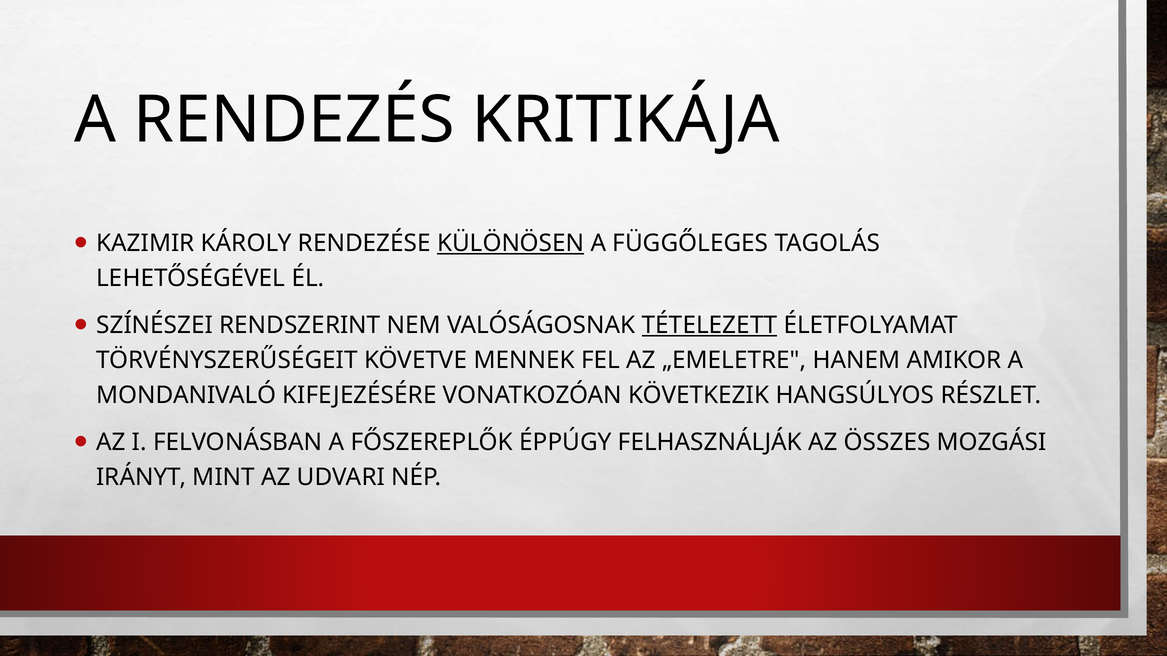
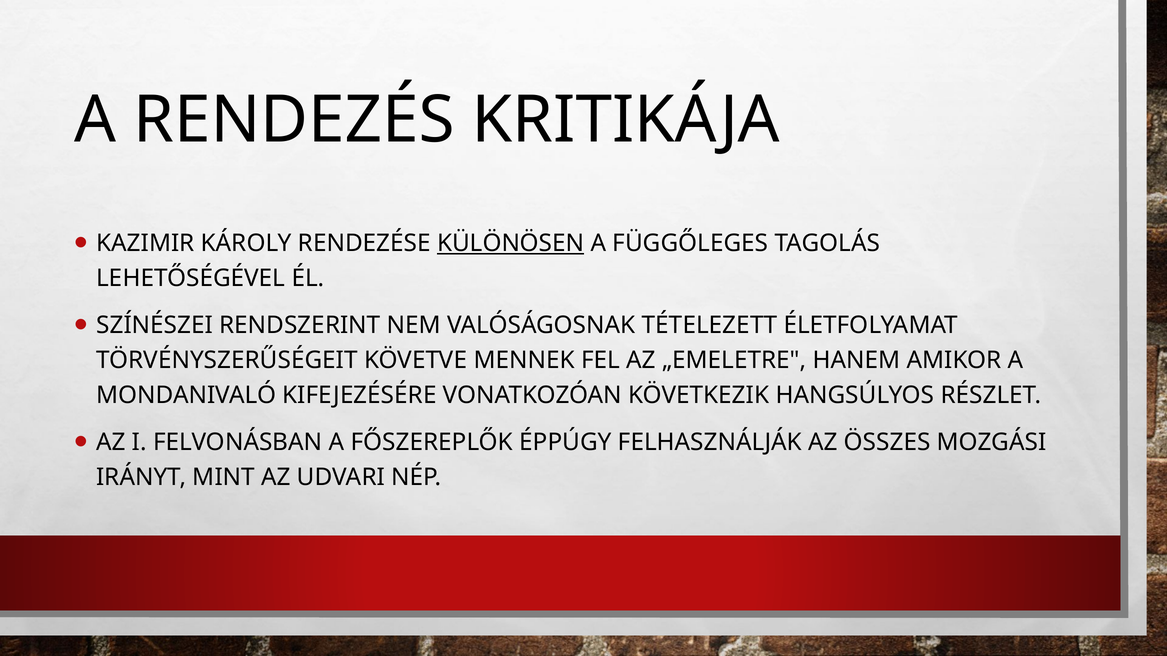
TÉTELEZETT underline: present -> none (709, 326)
